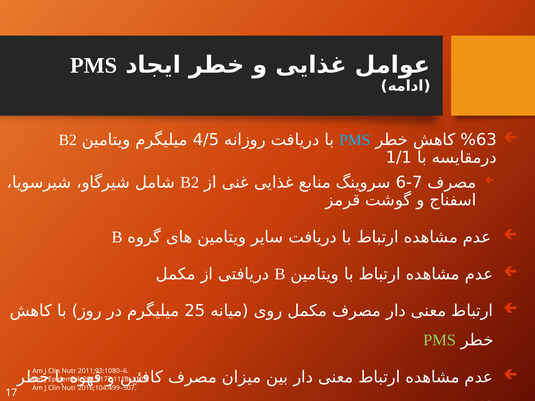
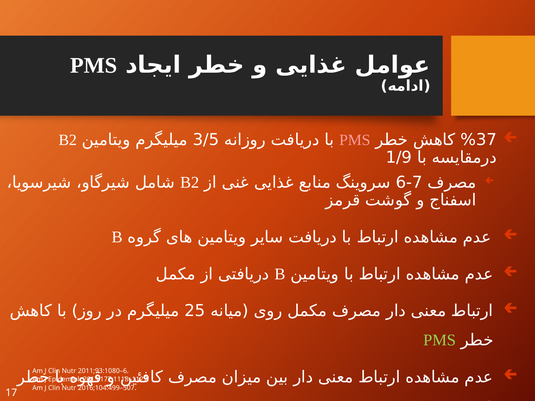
4/5: 4/5 -> 3/5 (206, 140)
%63: %63 -> %37 (479, 140)
PMS colour: light blue -> pink (355, 140)
1/1: 1/1 -> 1/9 (399, 157)
